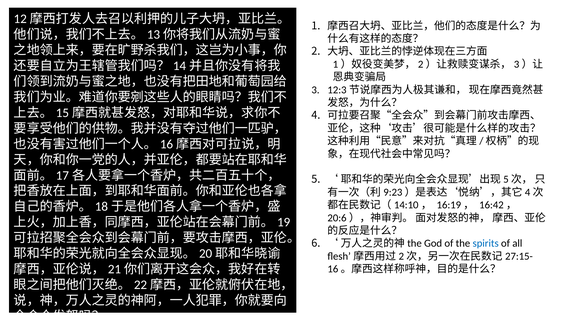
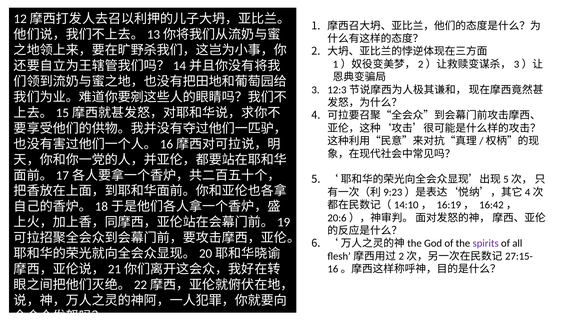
spirits colour: blue -> purple (486, 244)
